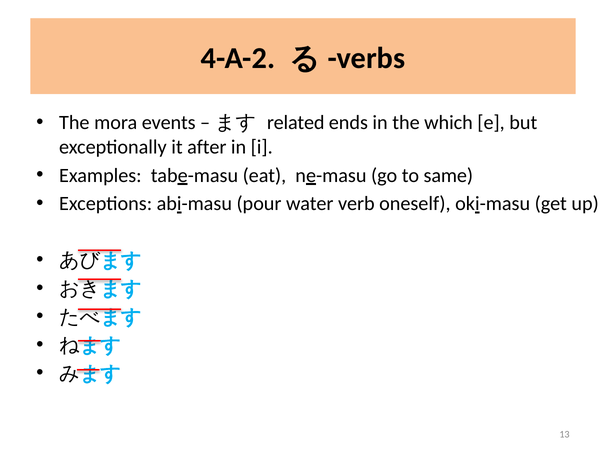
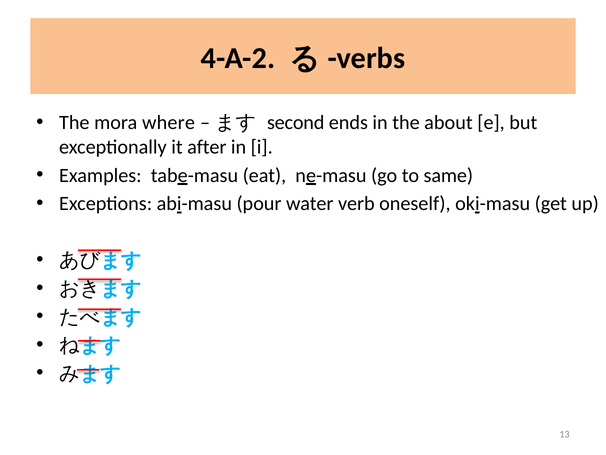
events: events -> where (169, 123)
related: related -> second (296, 123)
which: which -> about (448, 123)
